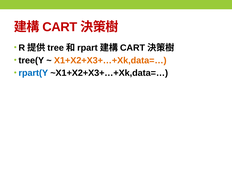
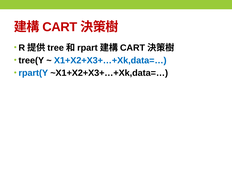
X1+X2+X3+…+Xk,data=… colour: orange -> blue (110, 60)
